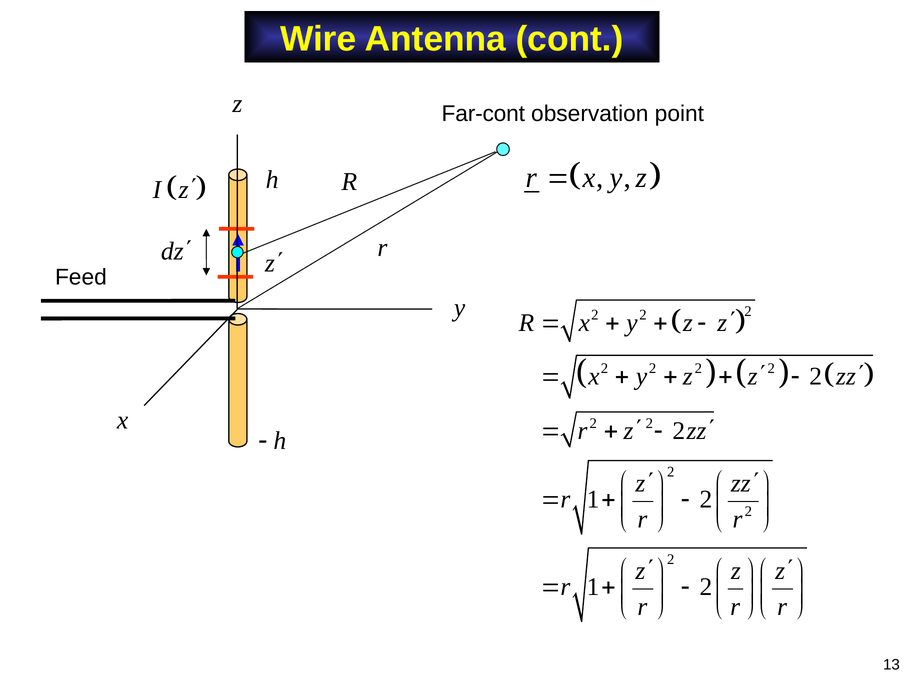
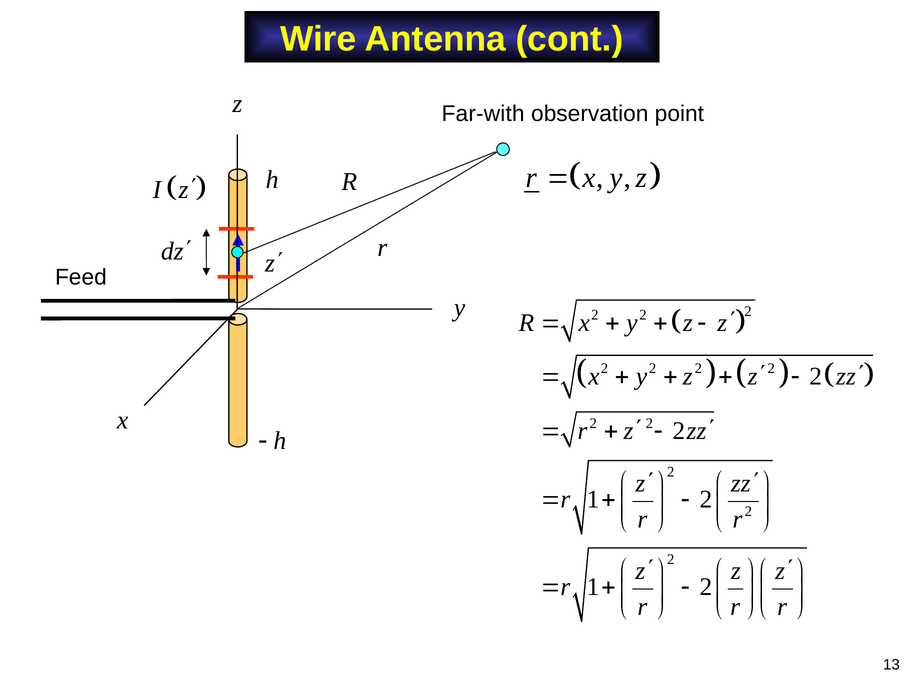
Far-cont: Far-cont -> Far-with (483, 114)
